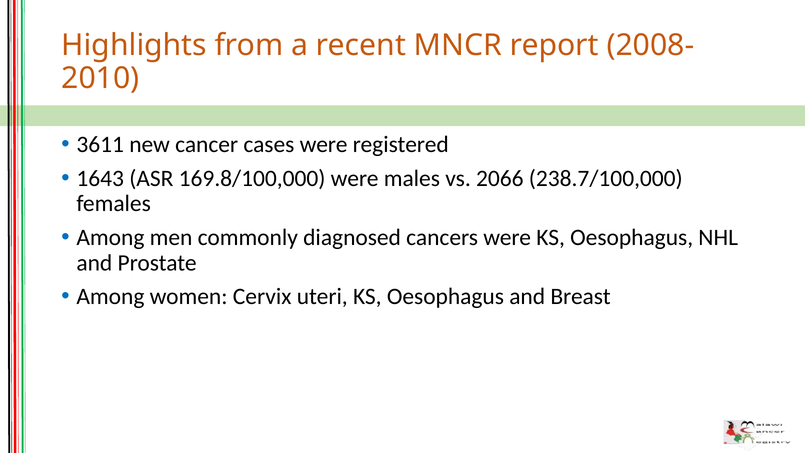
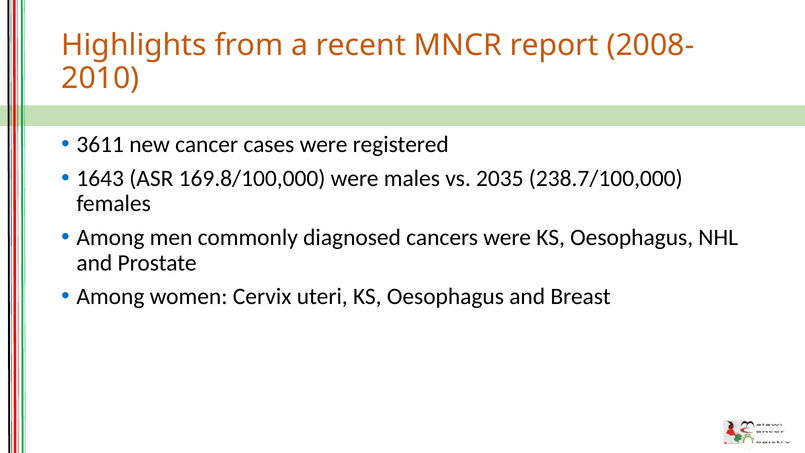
2066: 2066 -> 2035 (500, 178)
